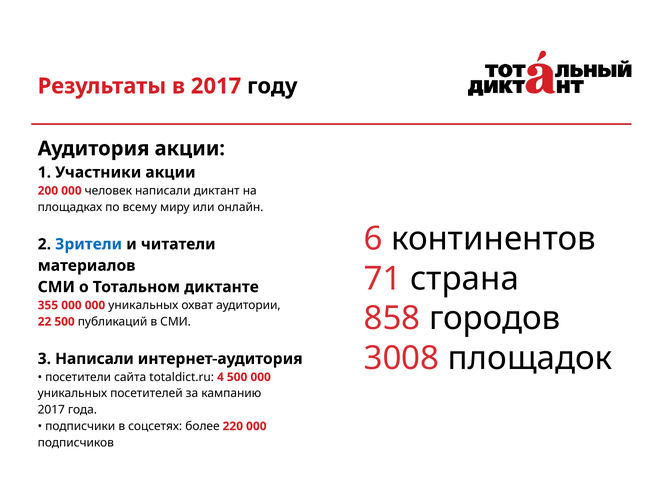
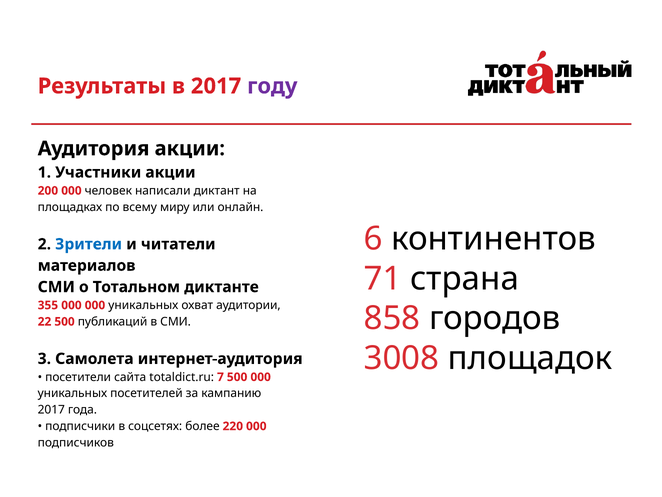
году colour: black -> purple (272, 86)
3 Написали: Написали -> Самолета (94, 358)
4: 4 -> 7 (220, 377)
